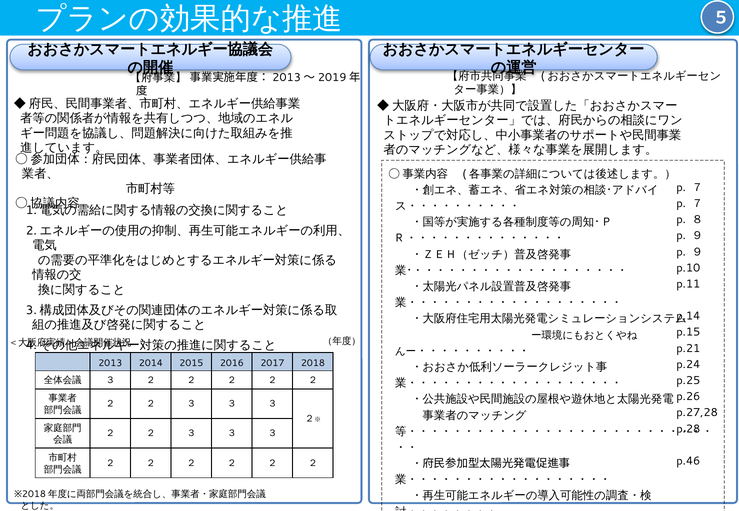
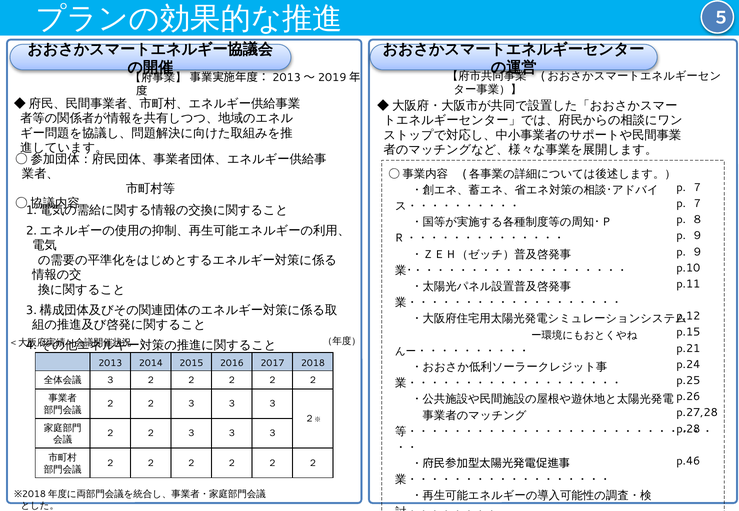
p.14: p.14 -> p.12 (688, 317)
